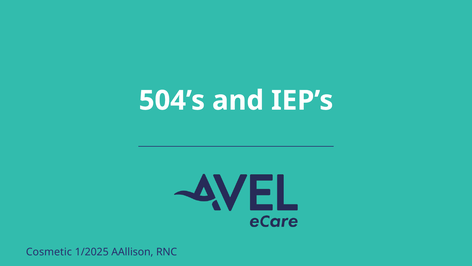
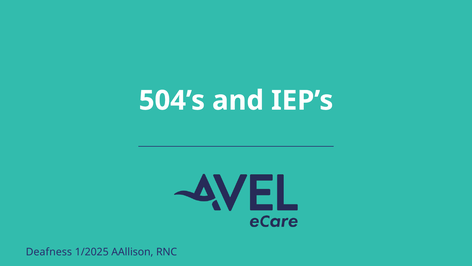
Cosmetic: Cosmetic -> Deafness (49, 252)
